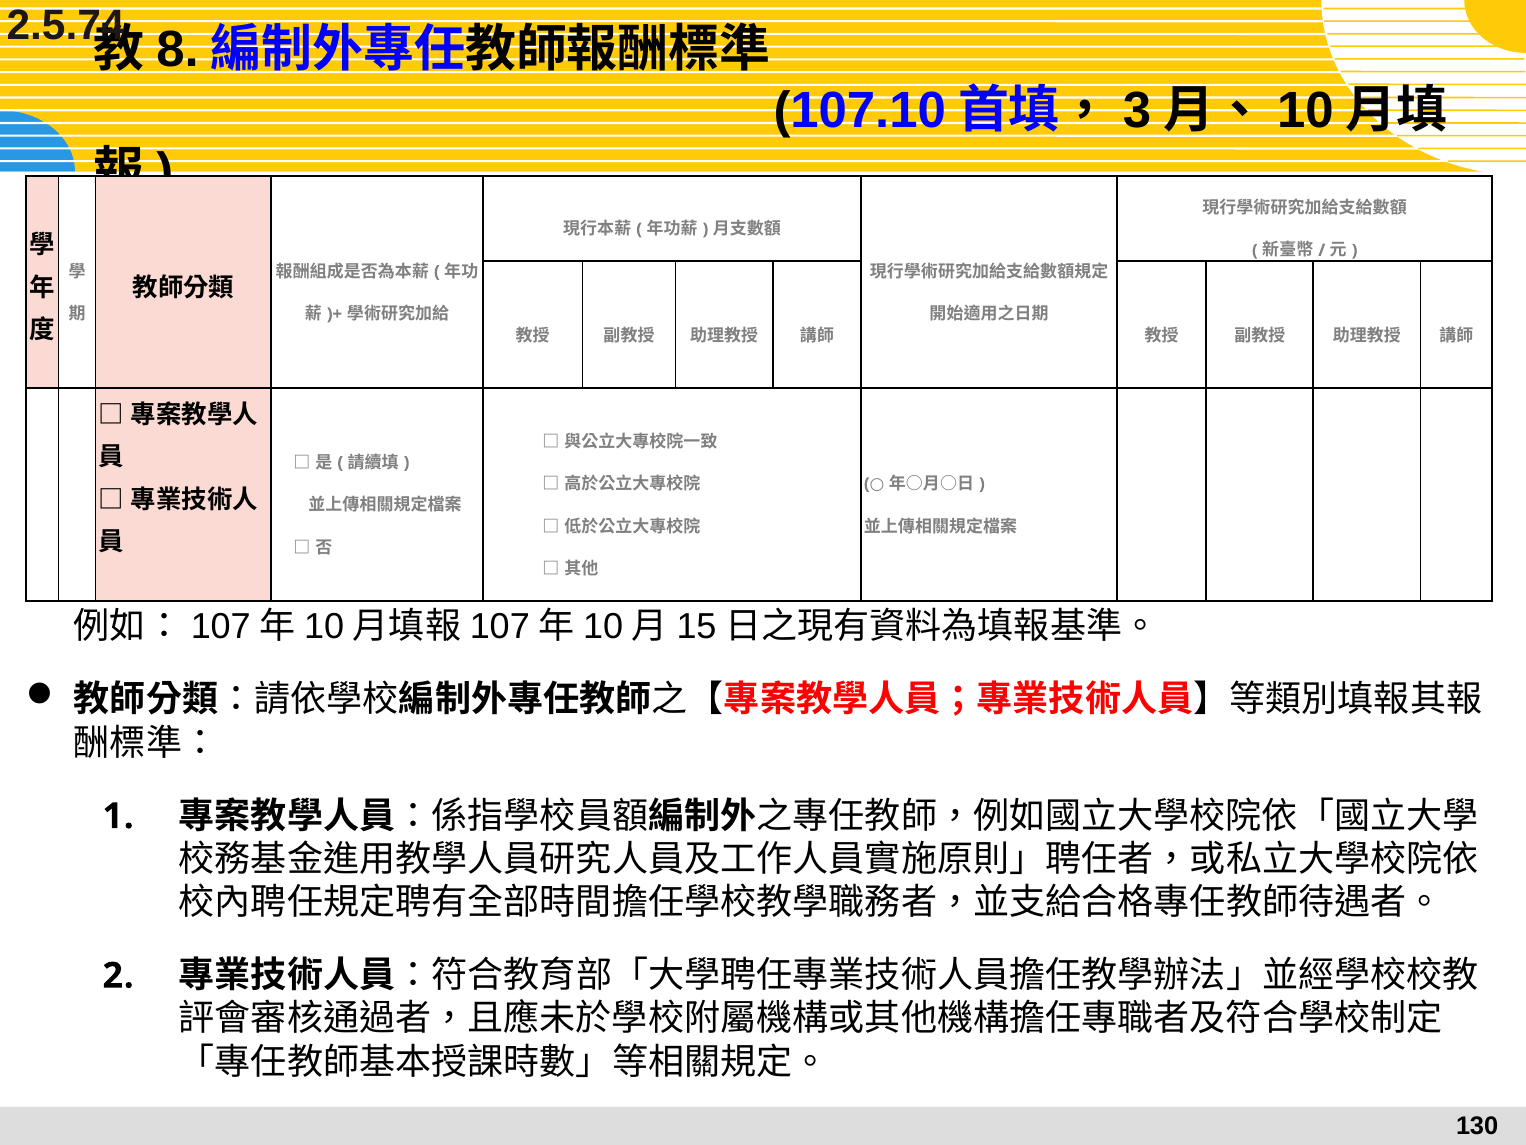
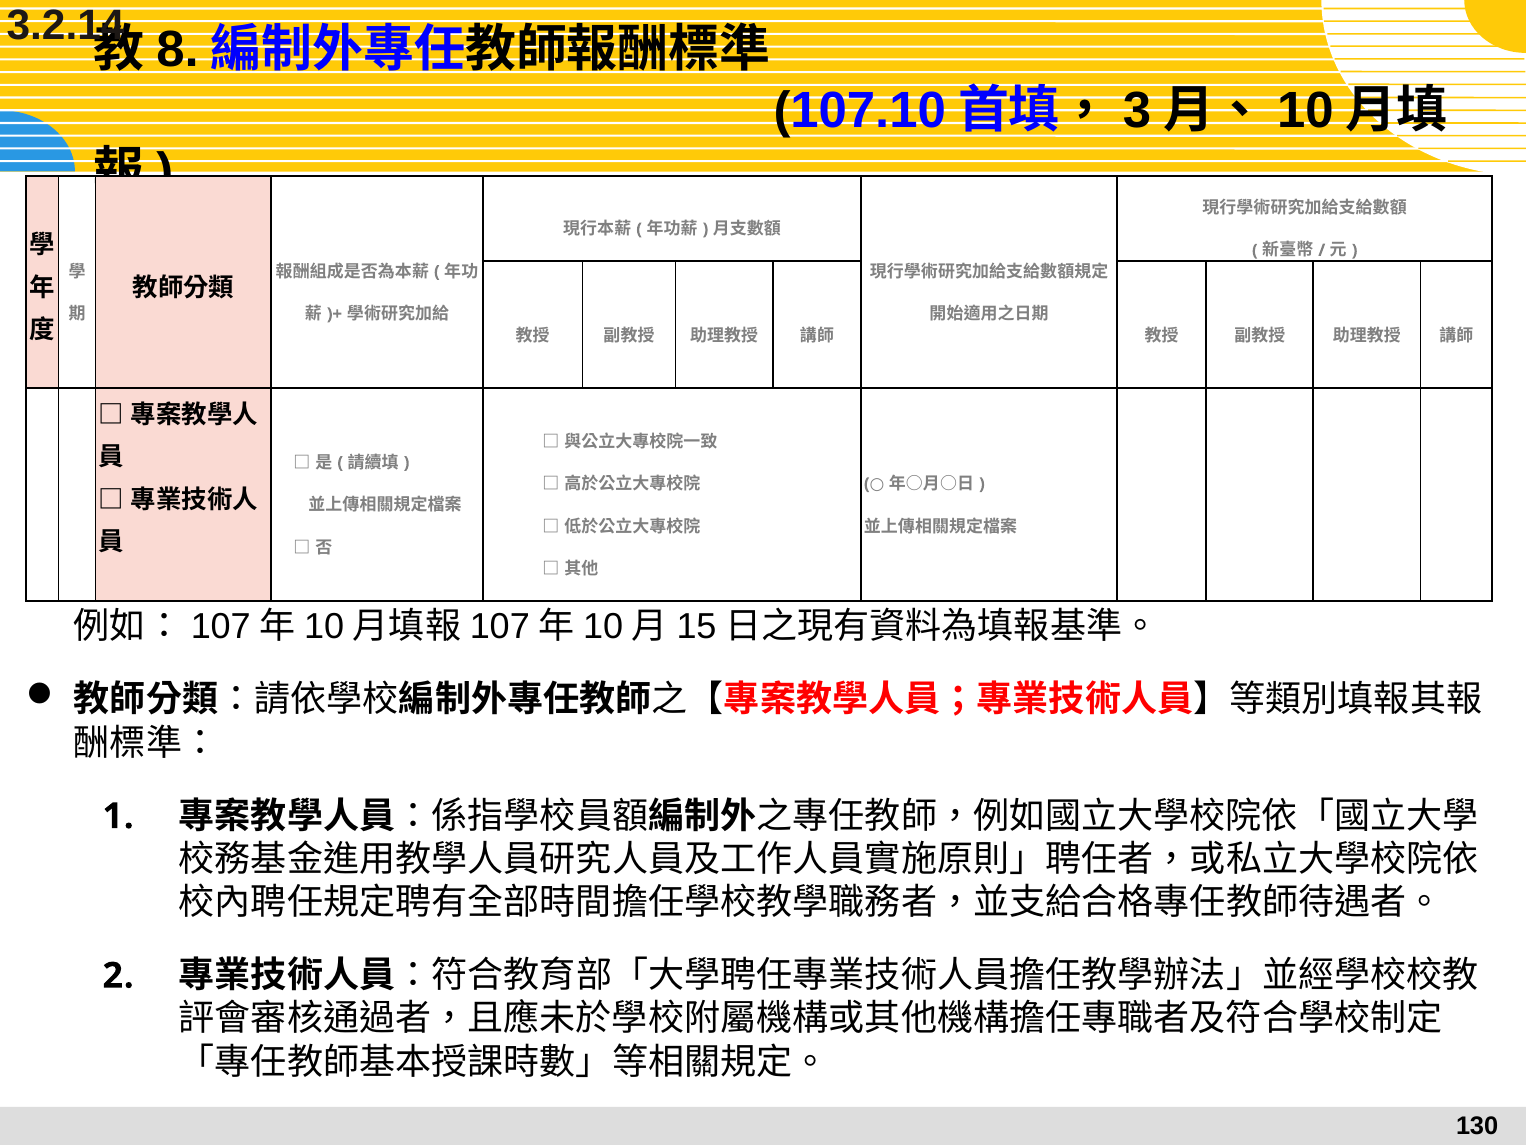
2.5.74: 2.5.74 -> 3.2.14 (66, 26)
